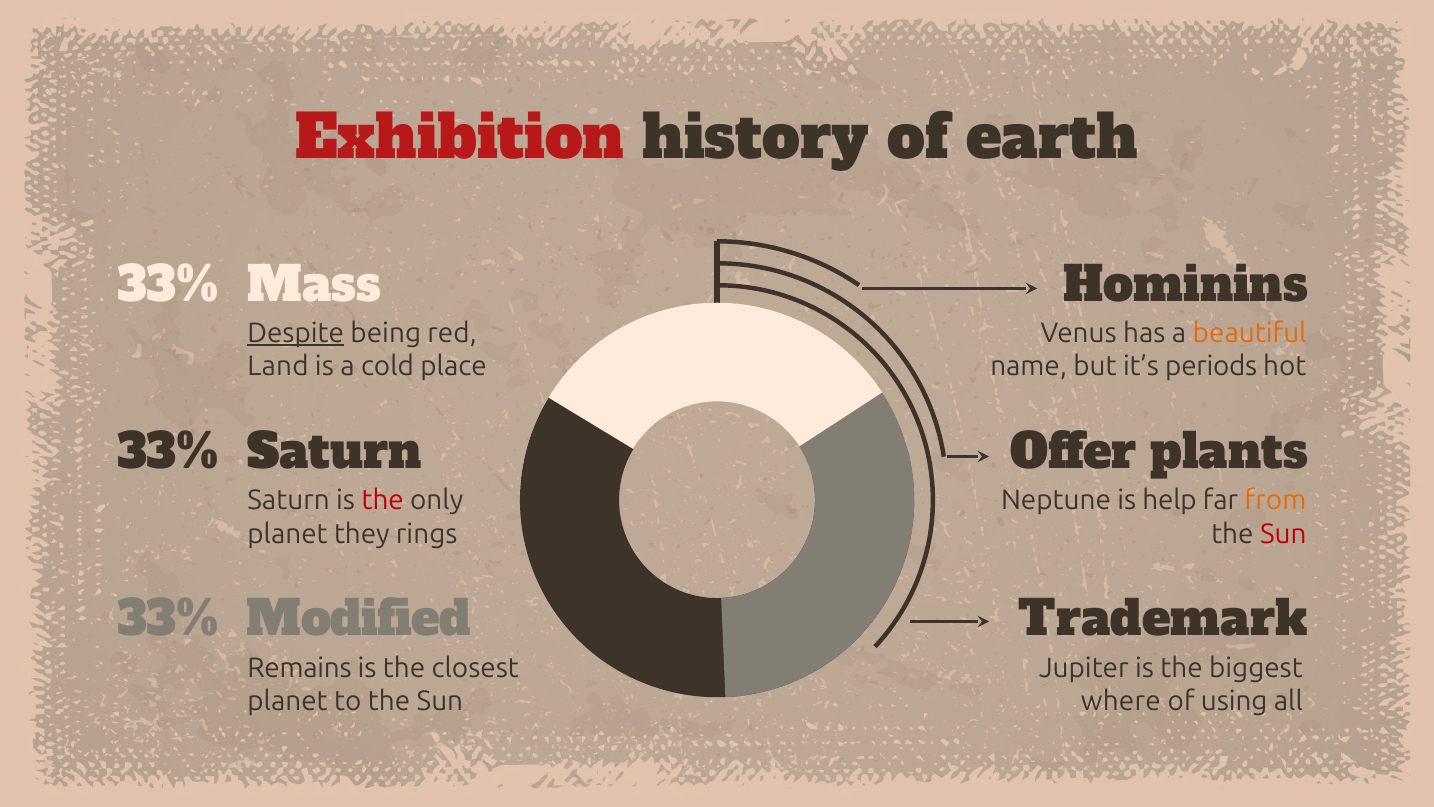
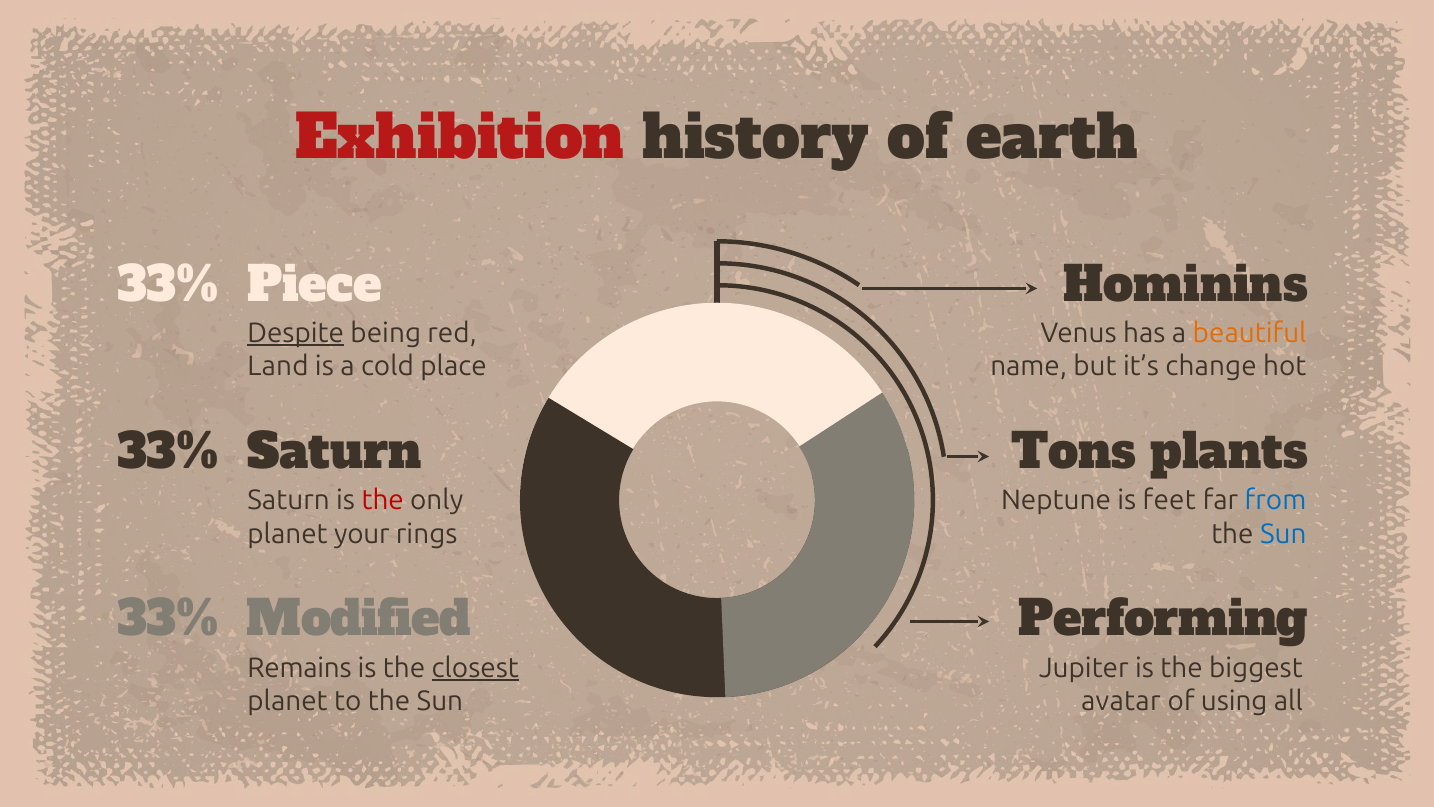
Mass: Mass -> Piece (315, 285)
periods: periods -> change (1211, 367)
Offer: Offer -> Tons (1074, 453)
help: help -> feet (1169, 500)
from colour: orange -> blue (1275, 500)
they: they -> your (362, 534)
Sun colour: red -> blue (1283, 534)
Trademark: Trademark -> Performing (1164, 620)
closest underline: none -> present (475, 668)
where: where -> avatar (1121, 701)
